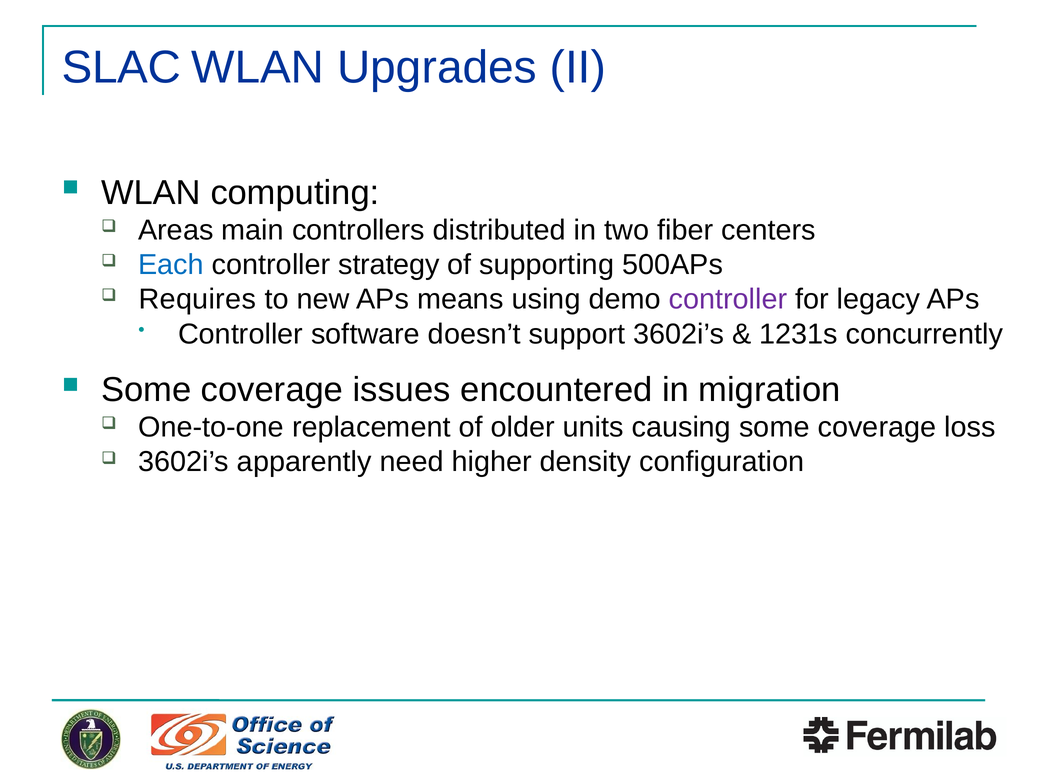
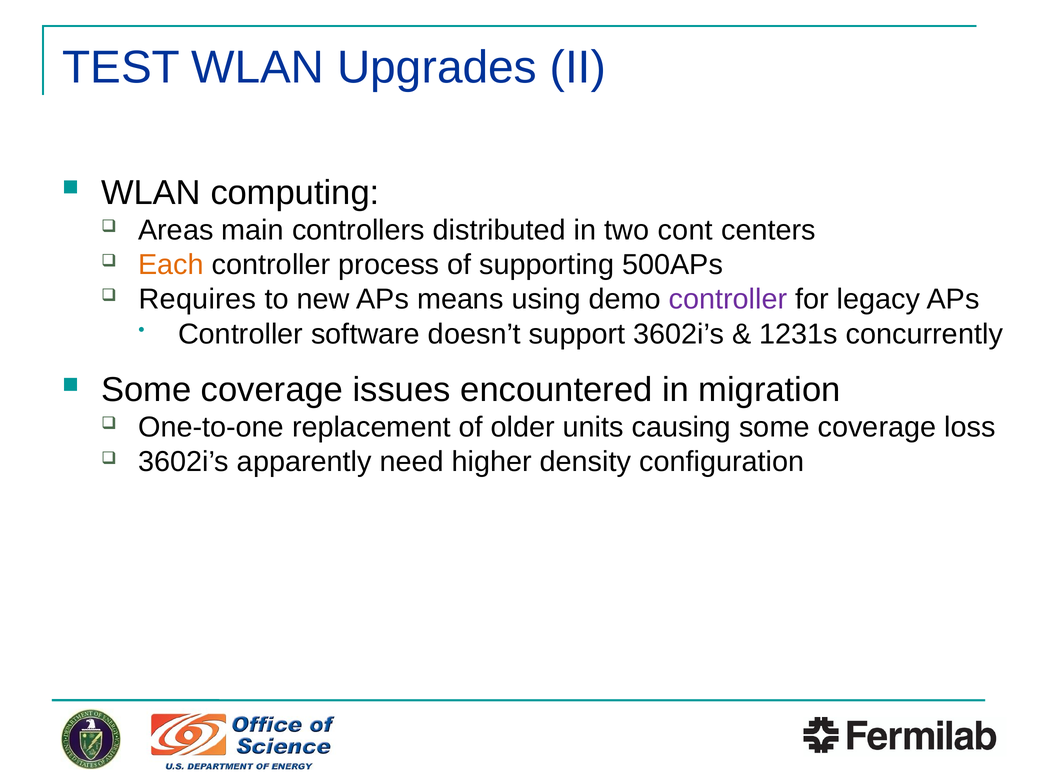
SLAC: SLAC -> TEST (121, 68)
fiber: fiber -> cont (685, 230)
Each colour: blue -> orange (171, 265)
strategy: strategy -> process (389, 265)
